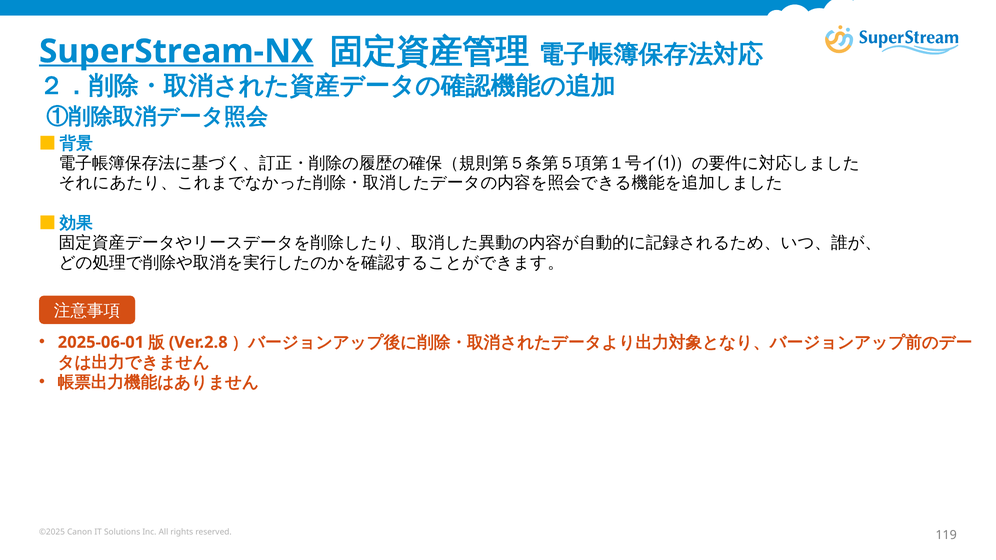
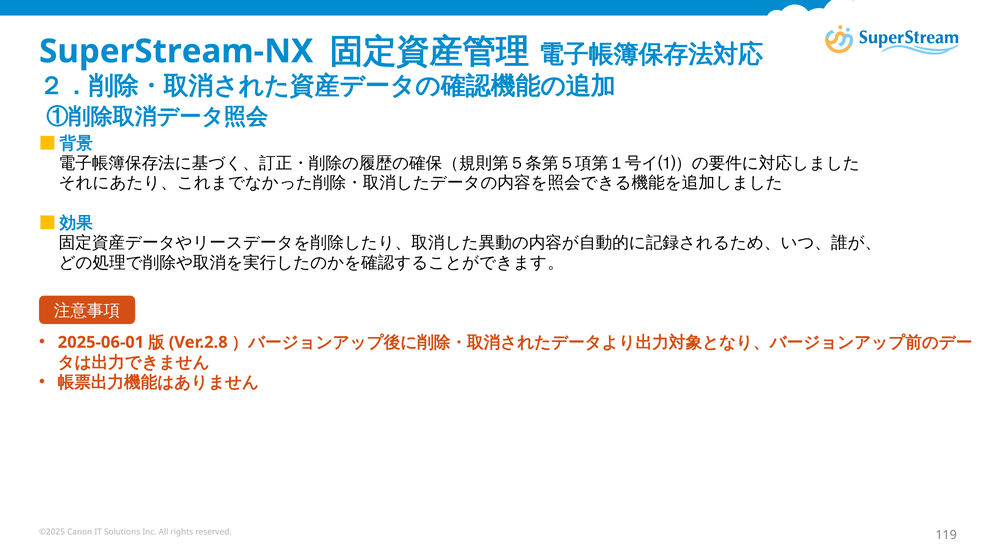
SuperStream-NX underline: present -> none (176, 51)
